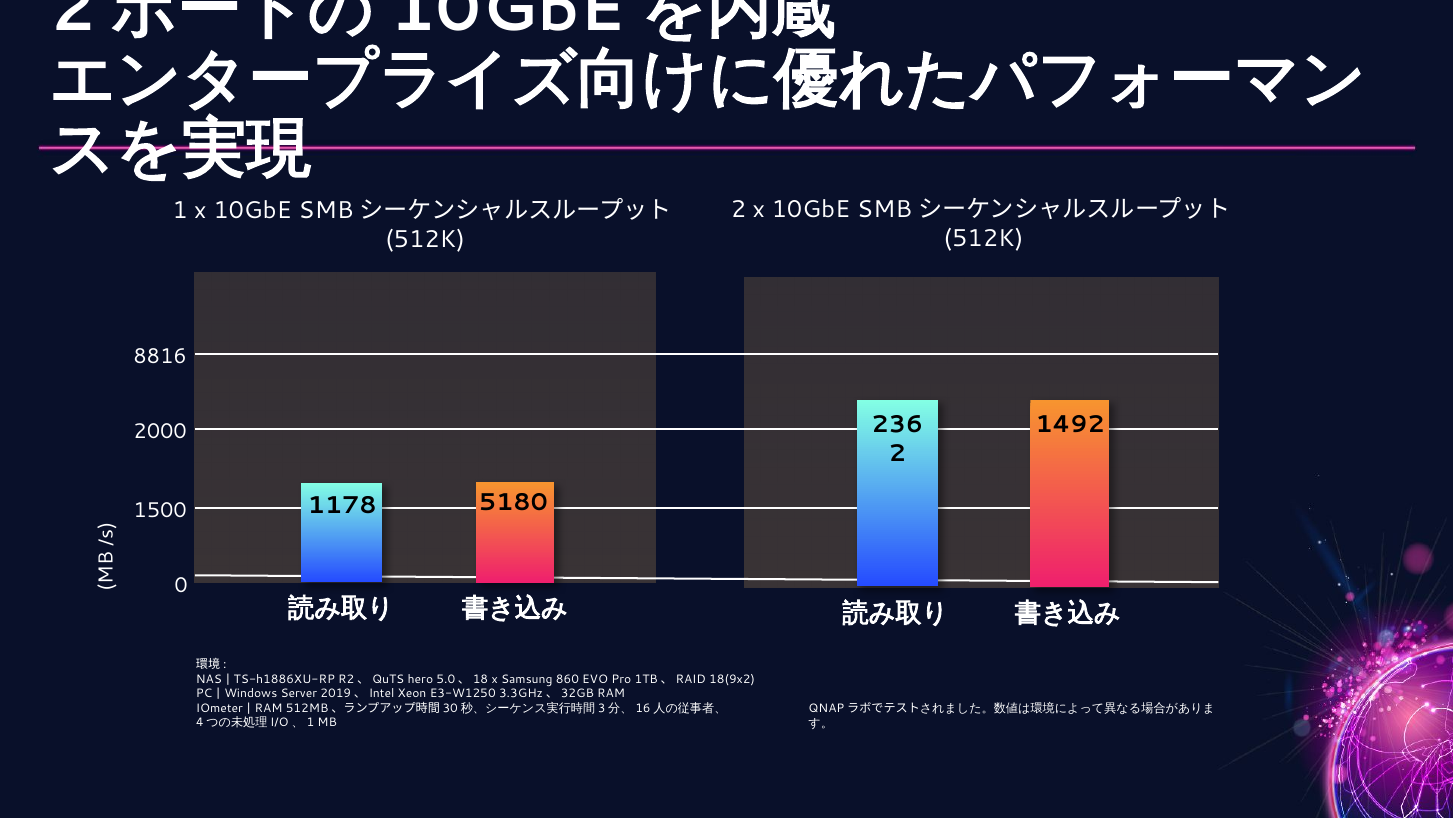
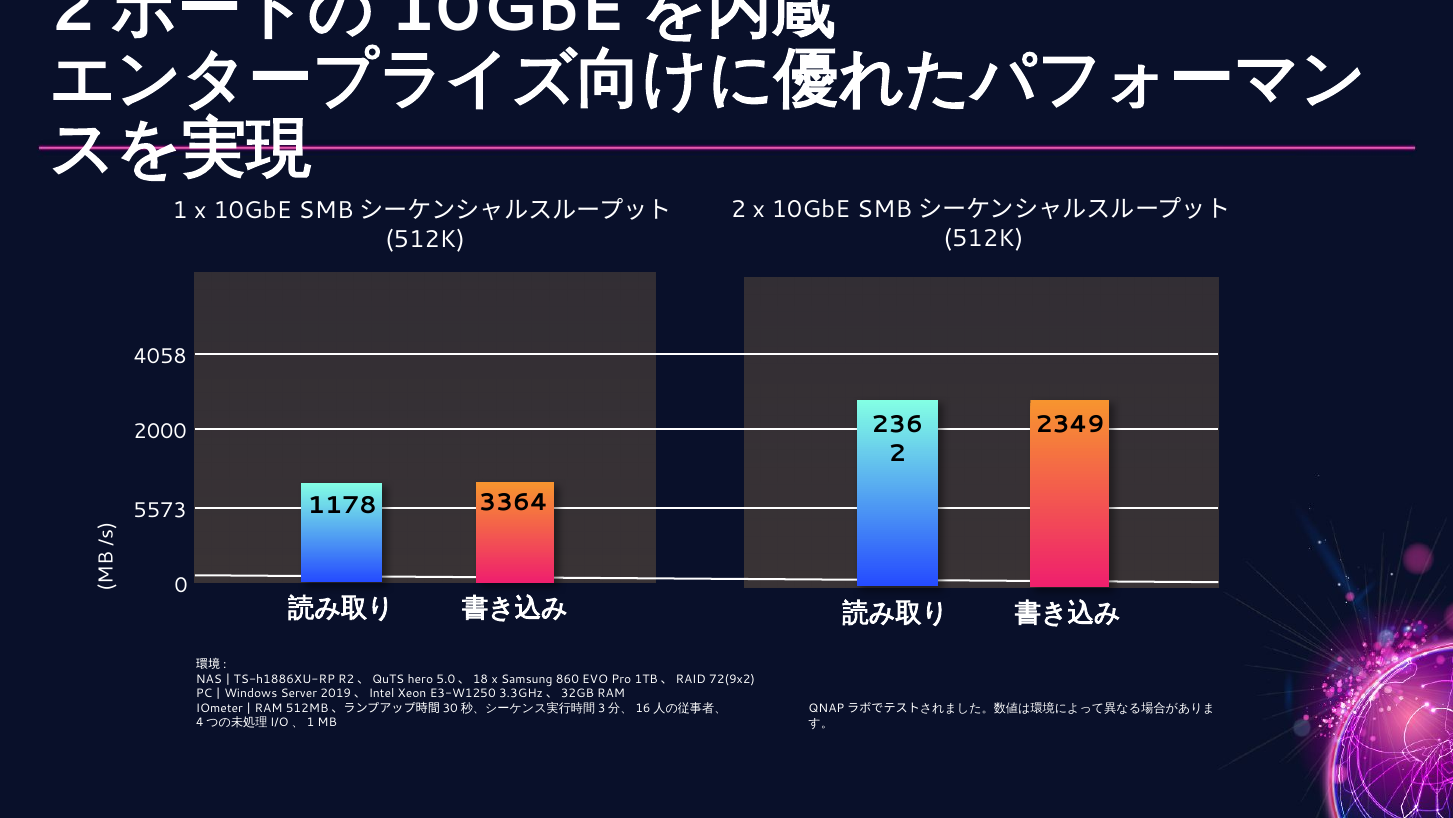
8816: 8816 -> 4058 (160, 356)
1492: 1492 -> 2349 (1070, 424)
5180: 5180 -> 3364 (513, 502)
1500: 1500 -> 5573 (160, 510)
18(9x2: 18(9x2 -> 72(9x2 (732, 679)
